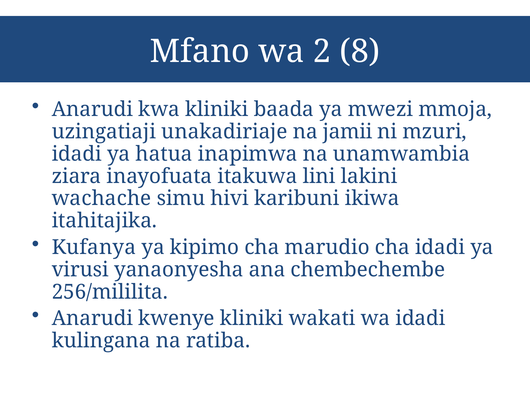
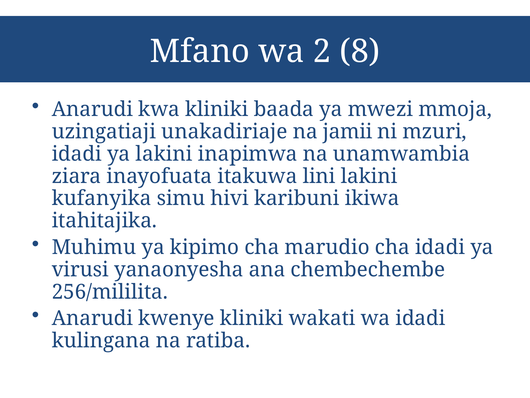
ya hatua: hatua -> lakini (164, 154)
wachache: wachache -> kufanyika (102, 198)
Kufanya: Kufanya -> Muhimu (94, 247)
